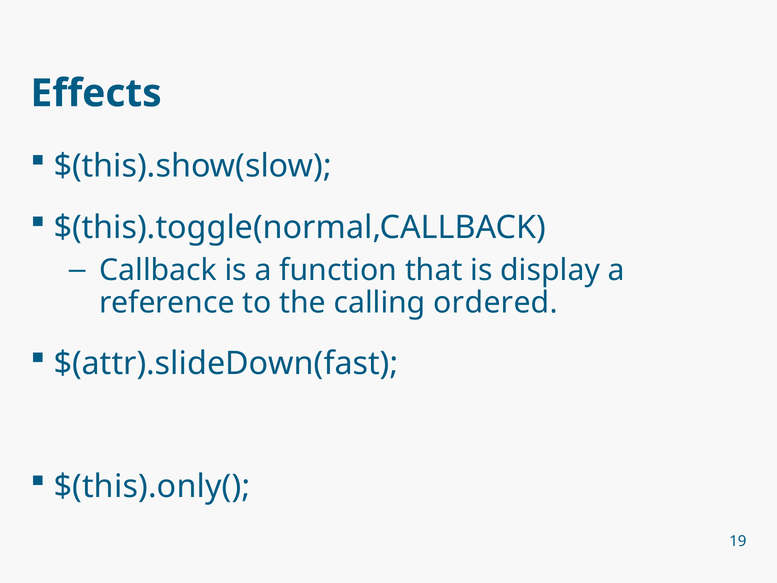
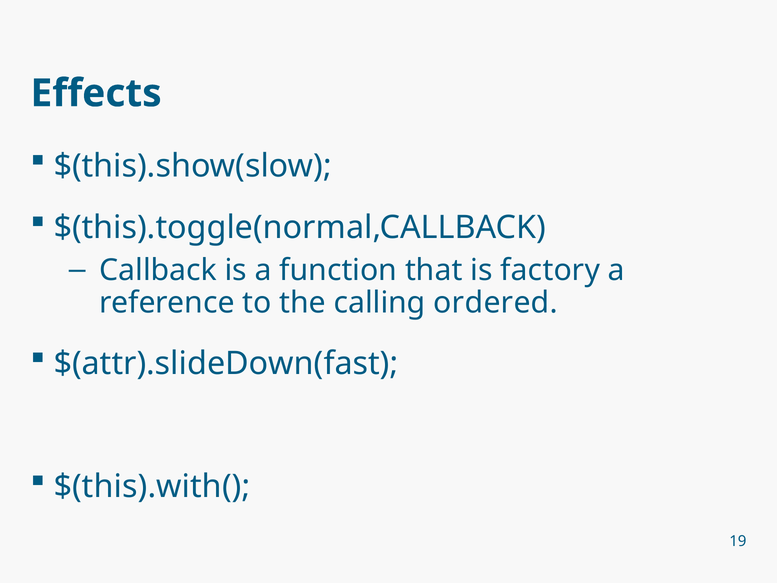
display: display -> factory (550, 270)
$(this).only(: $(this).only( -> $(this).with( (152, 487)
